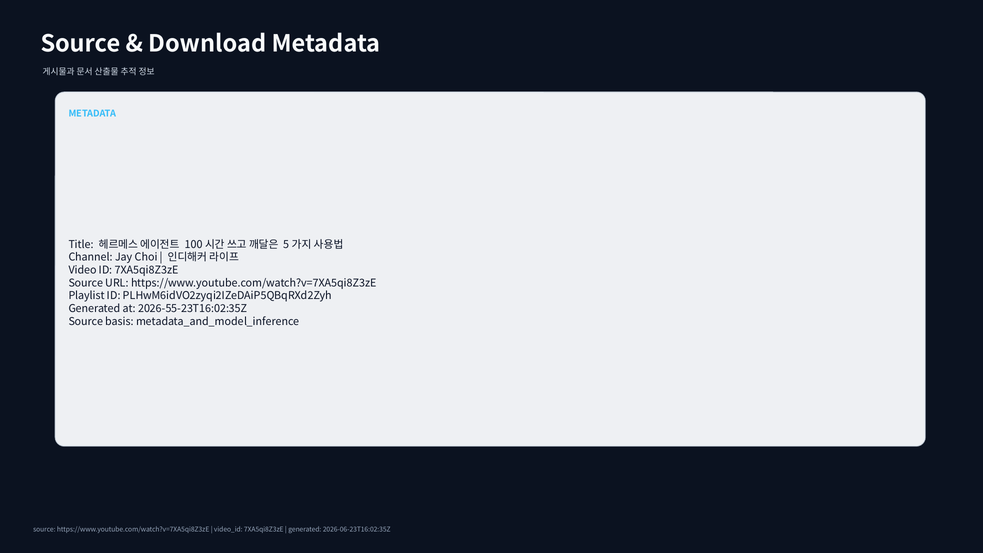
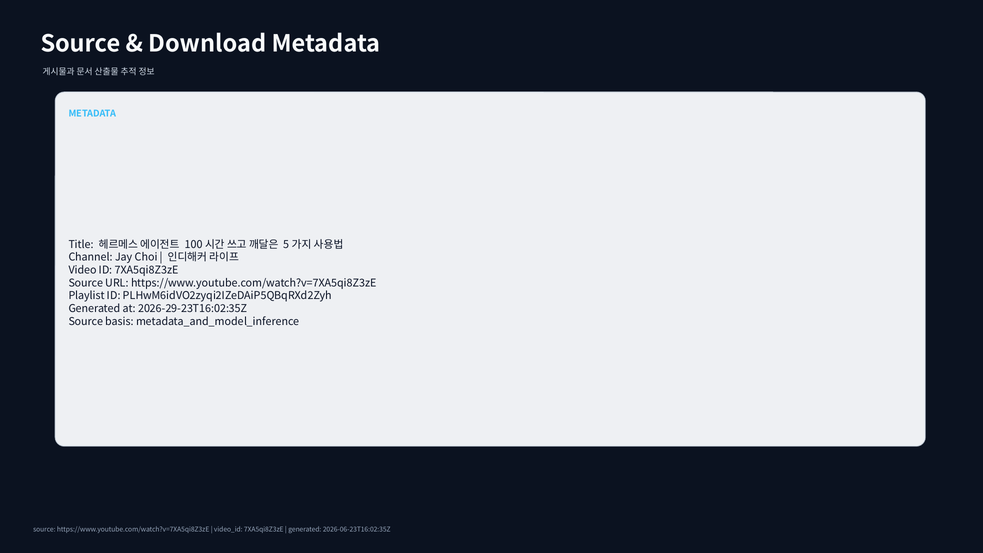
2026-55-23T16:02:35Z: 2026-55-23T16:02:35Z -> 2026-29-23T16:02:35Z (193, 309)
